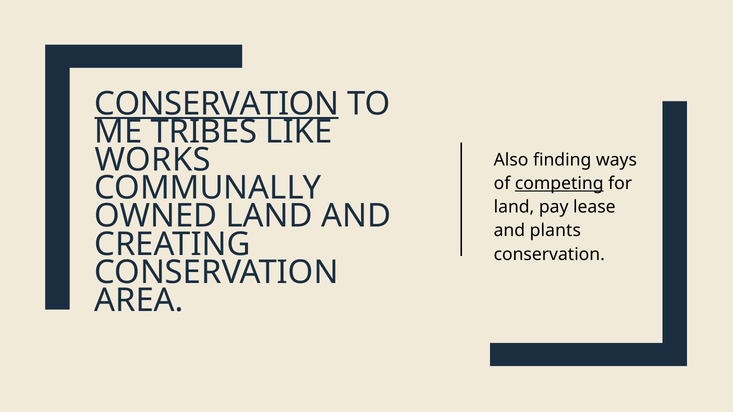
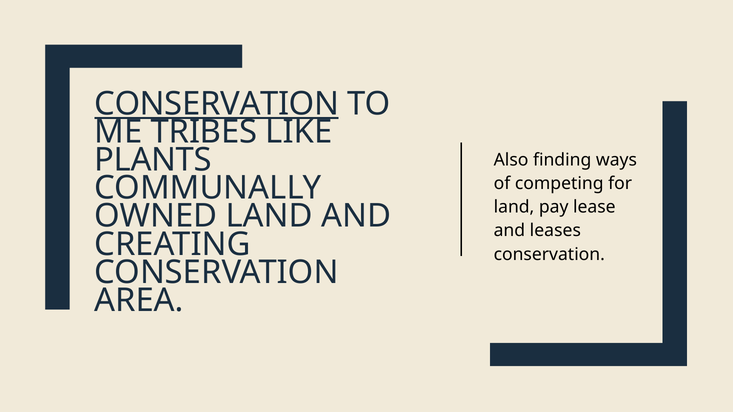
WORKS: WORKS -> PLANTS (153, 160)
competing underline: present -> none (559, 184)
plants: plants -> leases (555, 231)
